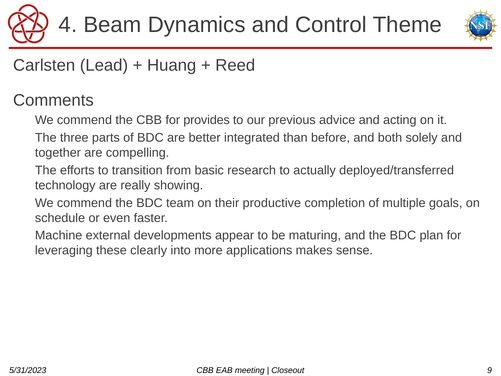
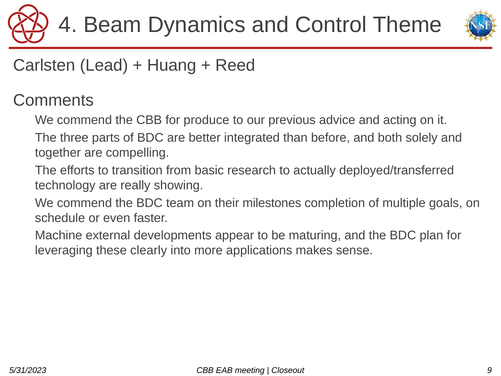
provides: provides -> produce (206, 120)
productive: productive -> milestones (272, 203)
